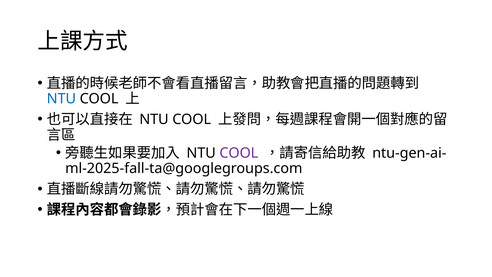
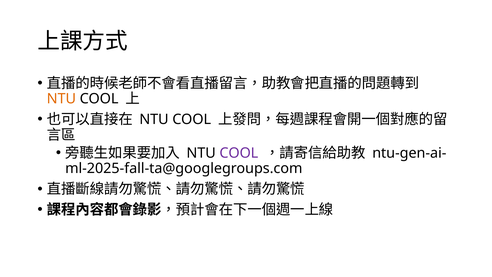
NTU colour: blue -> orange (61, 99)
